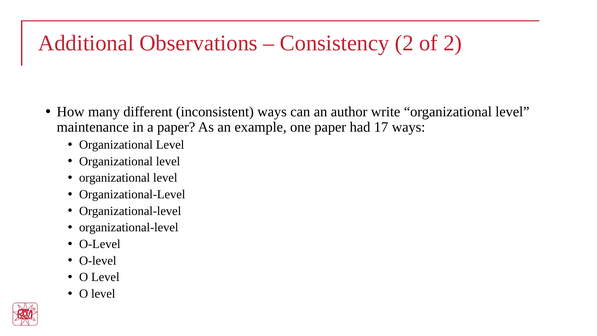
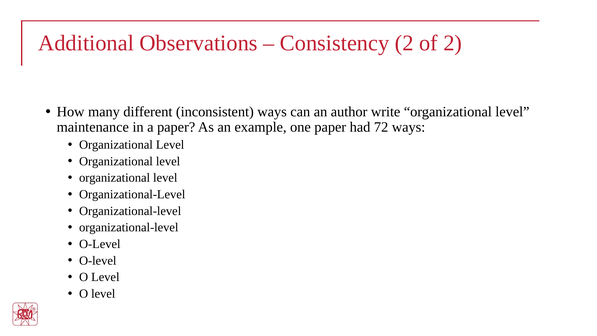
17: 17 -> 72 (381, 127)
